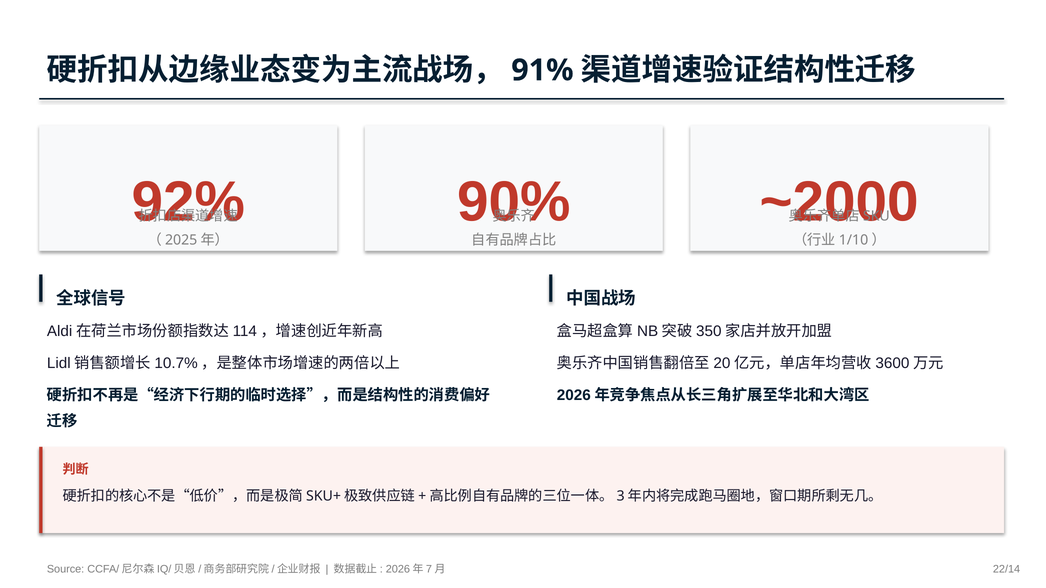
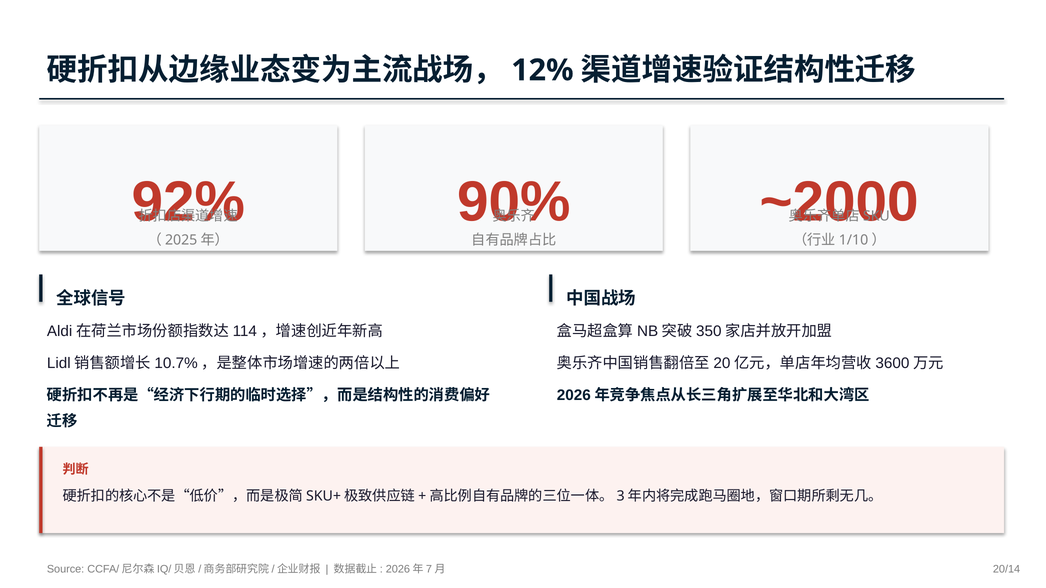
91%: 91% -> 12% (542, 70)
22/14: 22/14 -> 20/14 (1007, 569)
